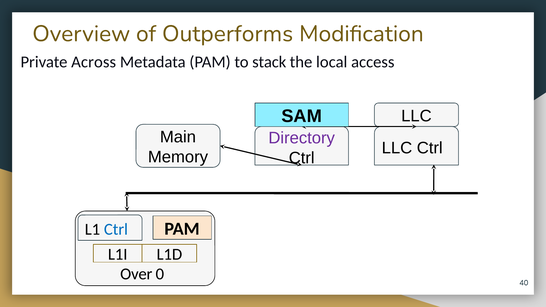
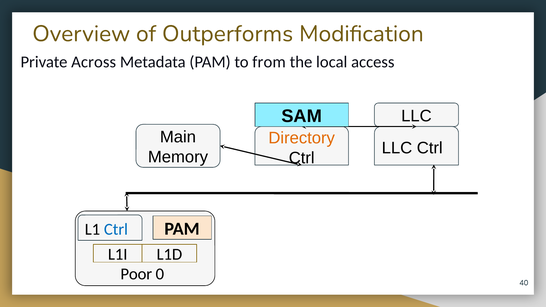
stack: stack -> from (269, 62)
Directory colour: purple -> orange (302, 138)
Over: Over -> Poor (136, 274)
